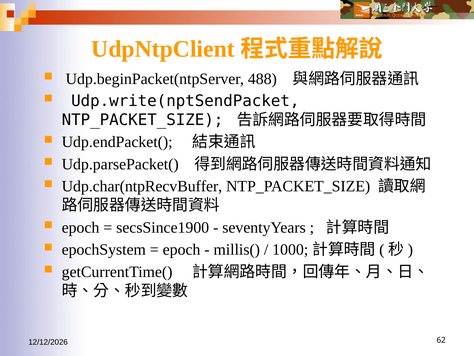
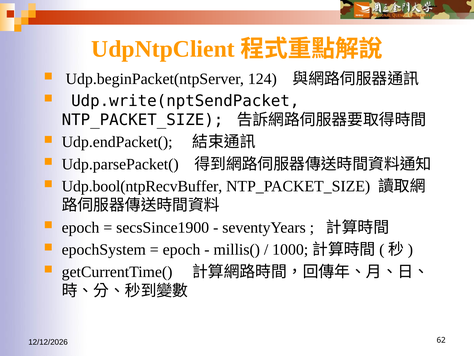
488: 488 -> 124 (262, 79)
Udp.char(ntpRecvBuffer: Udp.char(ntpRecvBuffer -> Udp.bool(ntpRecvBuffer (142, 186)
